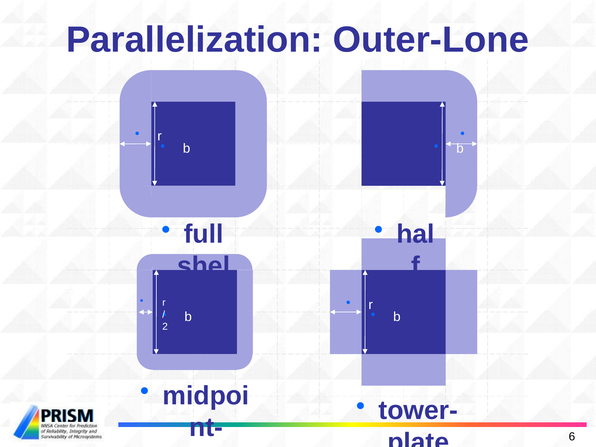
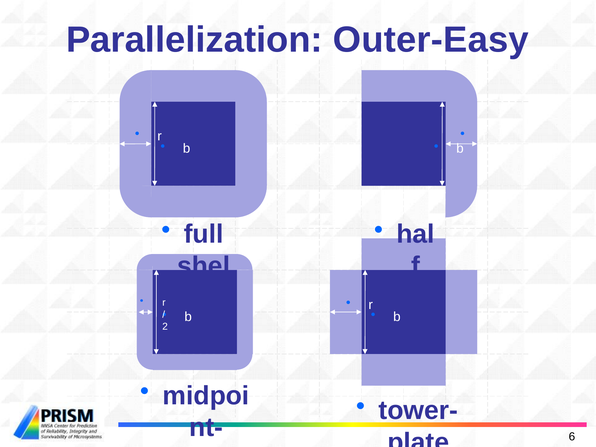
Outer-Lone: Outer-Lone -> Outer-Easy (431, 40)
